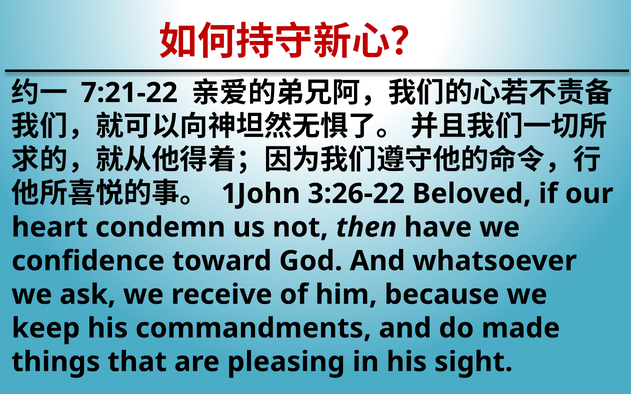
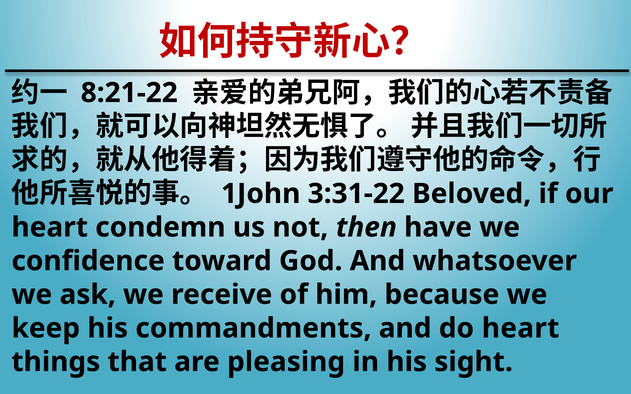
7:21-22: 7:21-22 -> 8:21-22 (129, 93)
3:26-22: 3:26-22 -> 3:31-22 (356, 194)
do made: made -> heart (521, 329)
